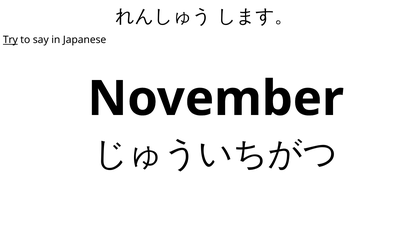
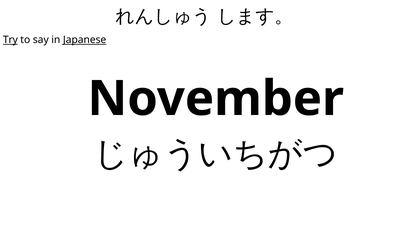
Japanese underline: none -> present (85, 40)
